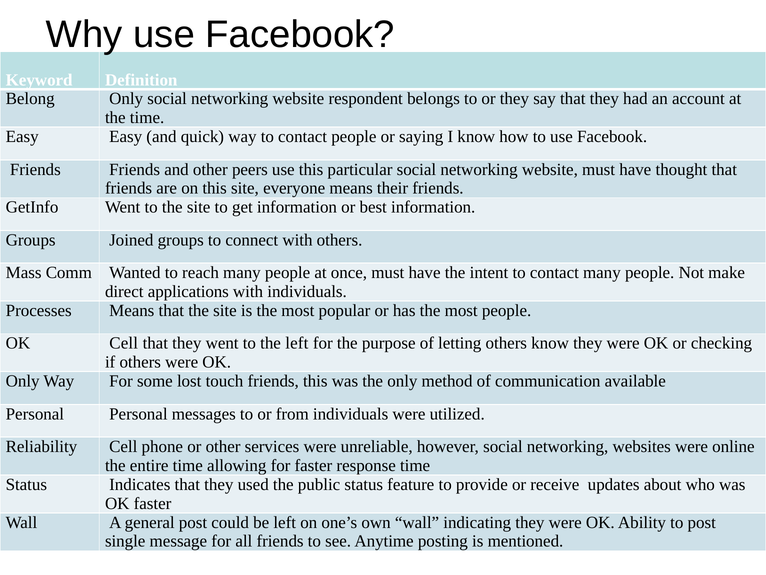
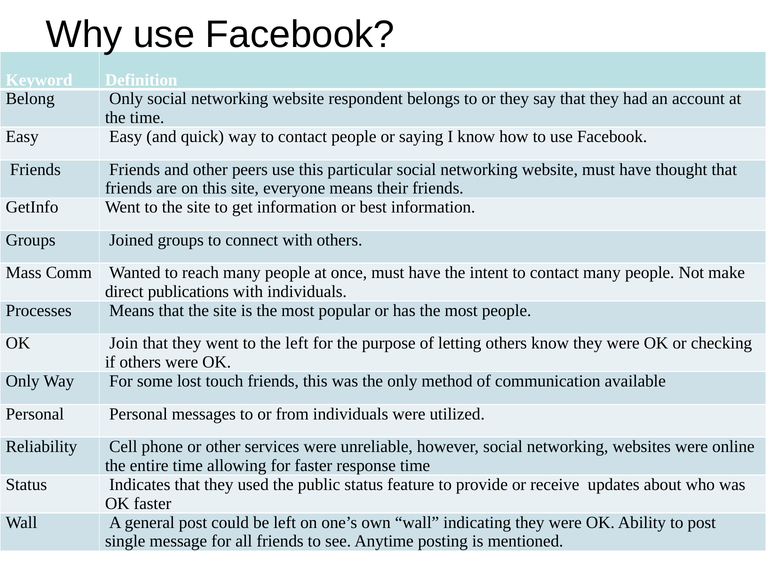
applications: applications -> publications (188, 291)
OK Cell: Cell -> Join (124, 343)
